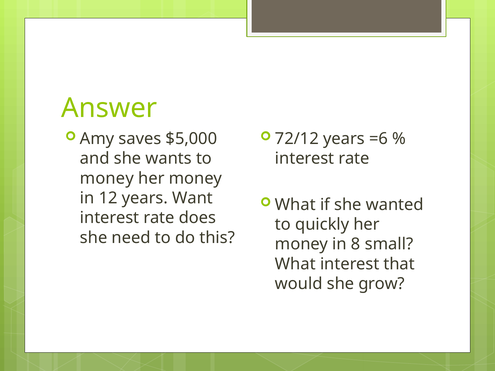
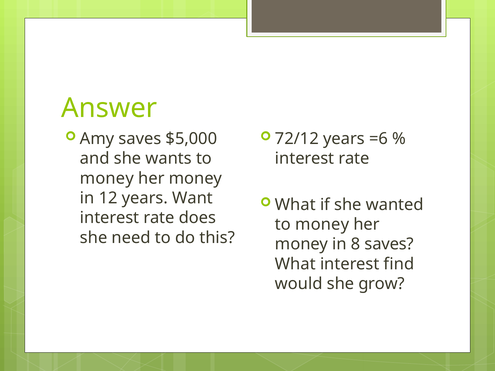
quickly: quickly -> money (322, 225)
8 small: small -> saves (389, 244)
that: that -> find (399, 264)
